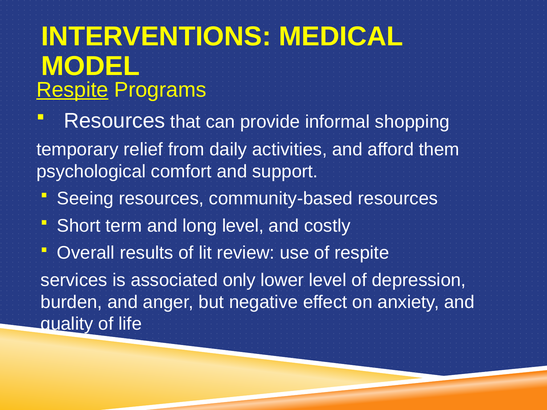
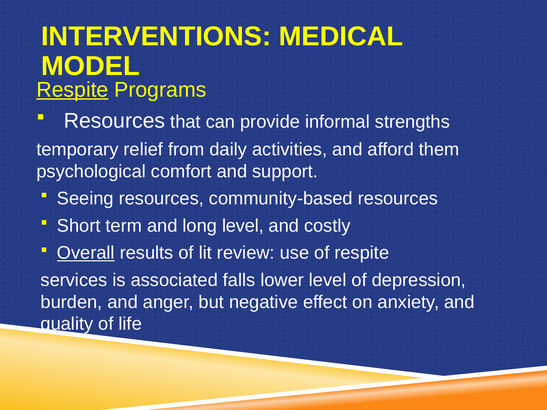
shopping: shopping -> strengths (412, 122)
Overall underline: none -> present (86, 253)
only: only -> falls (239, 280)
